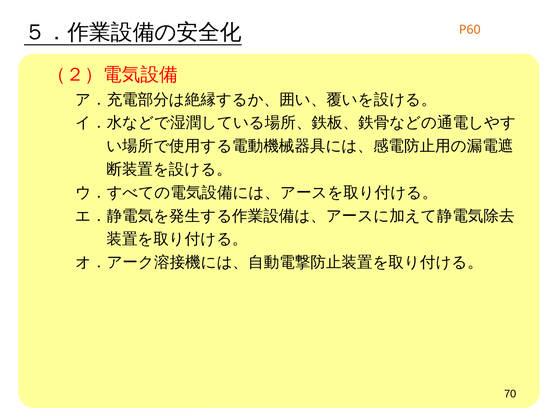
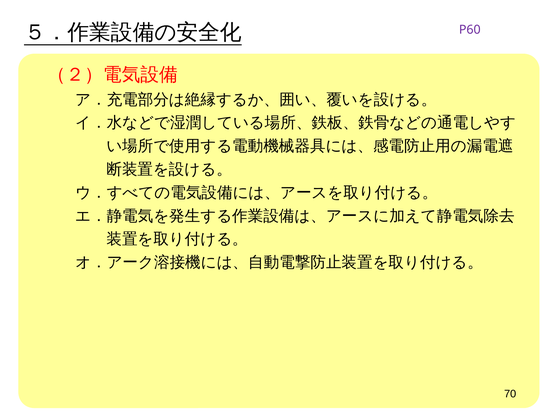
P60 colour: orange -> purple (470, 30)
